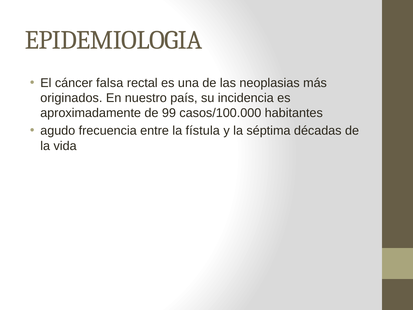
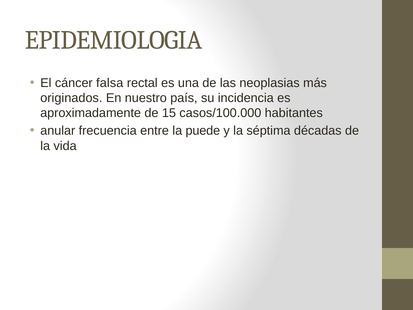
99: 99 -> 15 (169, 113)
agudo: agudo -> anular (58, 131)
fístula: fístula -> puede (203, 131)
